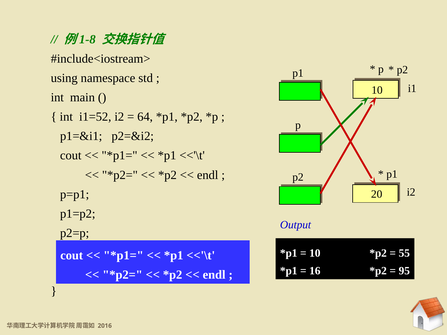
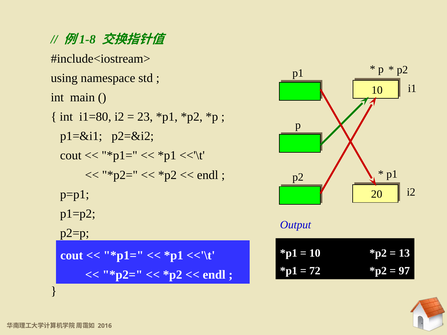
i1=52: i1=52 -> i1=80 (95, 117)
64: 64 -> 23 (145, 117)
55: 55 -> 13 (404, 253)
16: 16 -> 72 (315, 271)
95: 95 -> 97 (404, 271)
